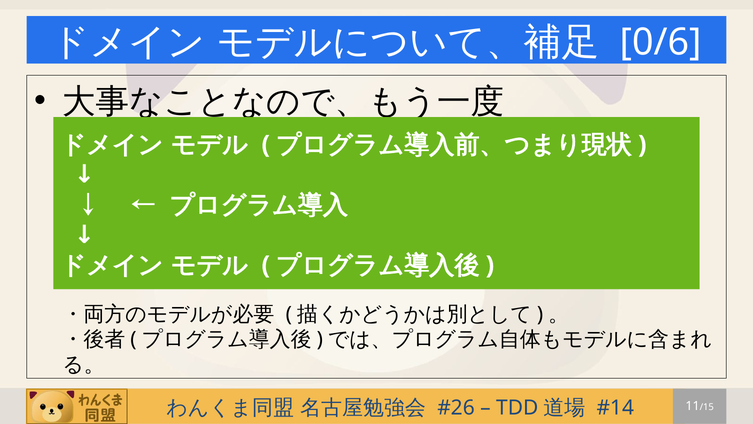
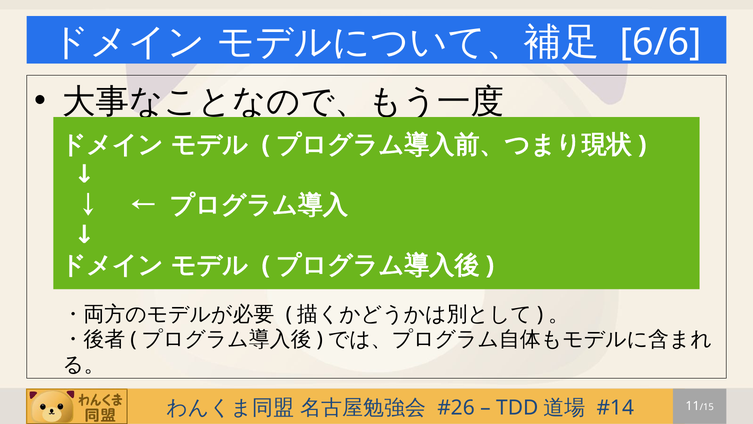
0/6: 0/6 -> 6/6 (661, 42)
